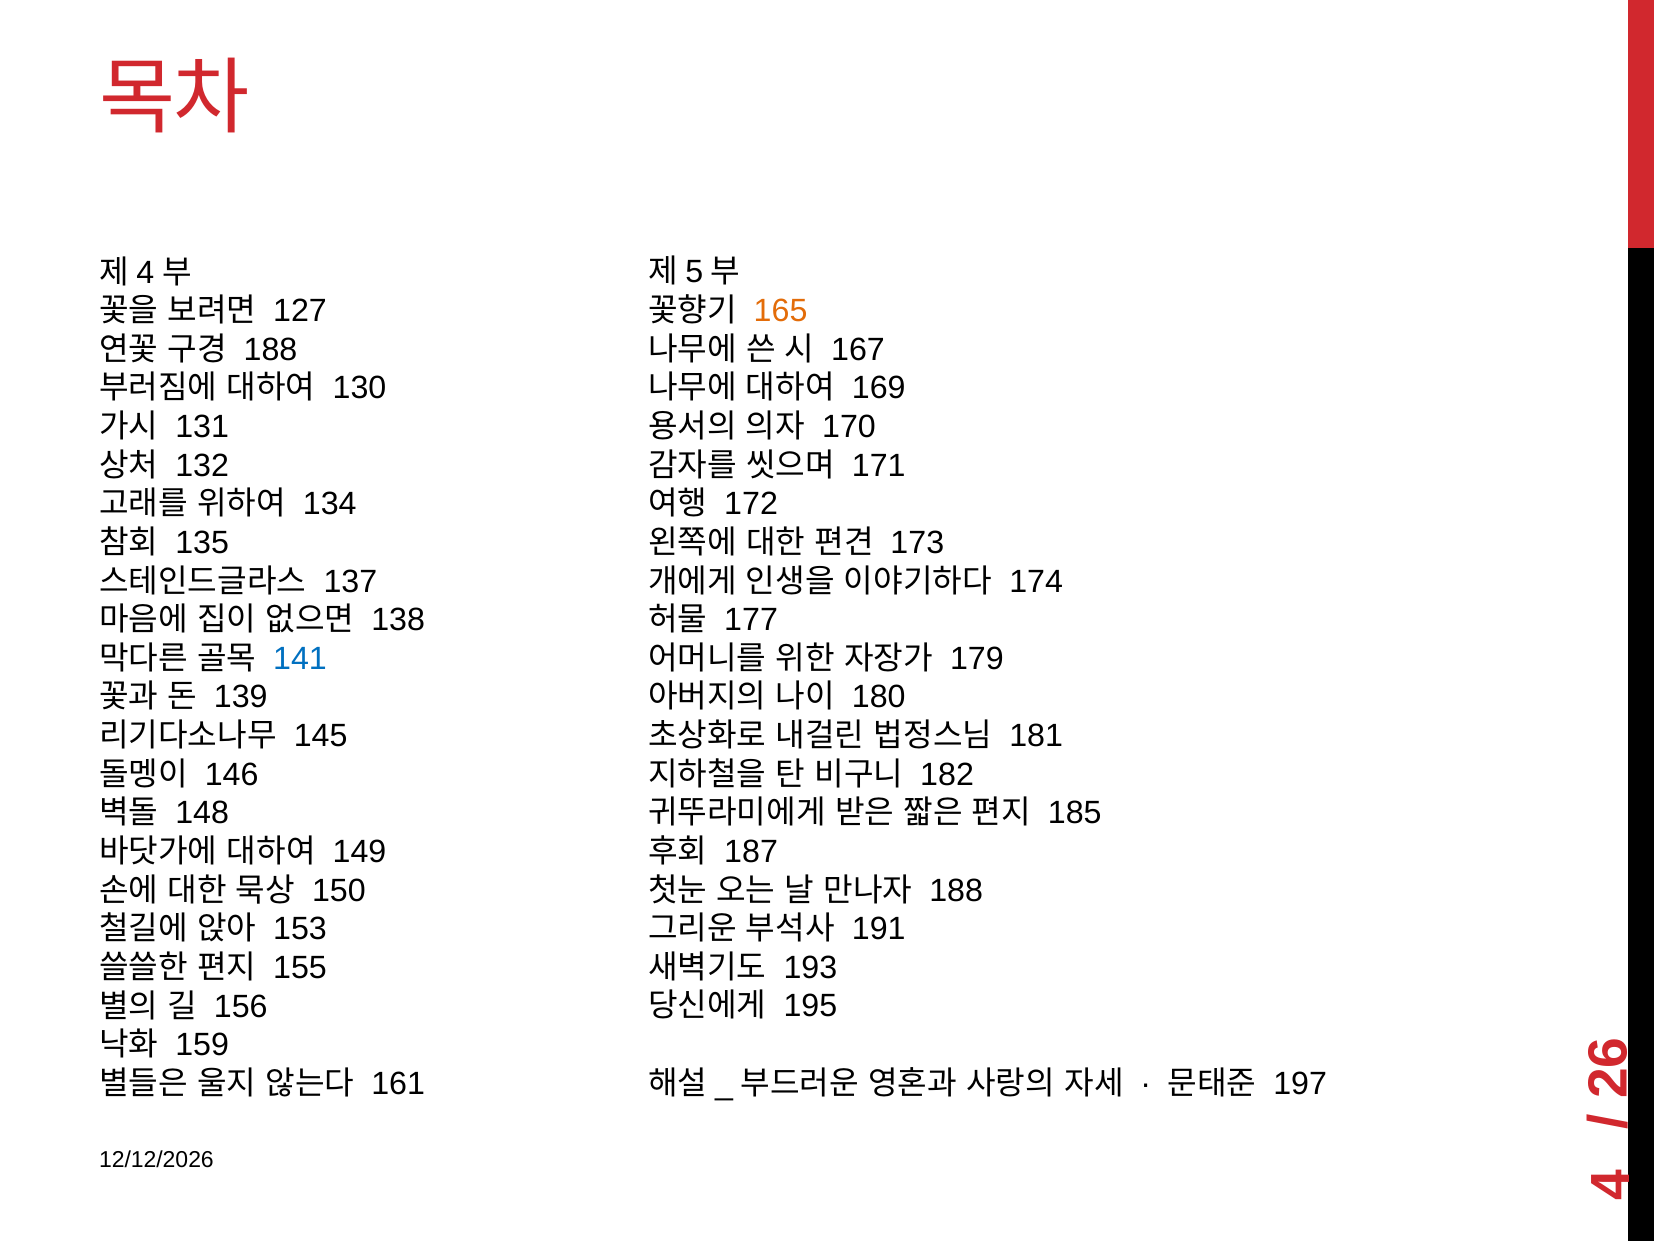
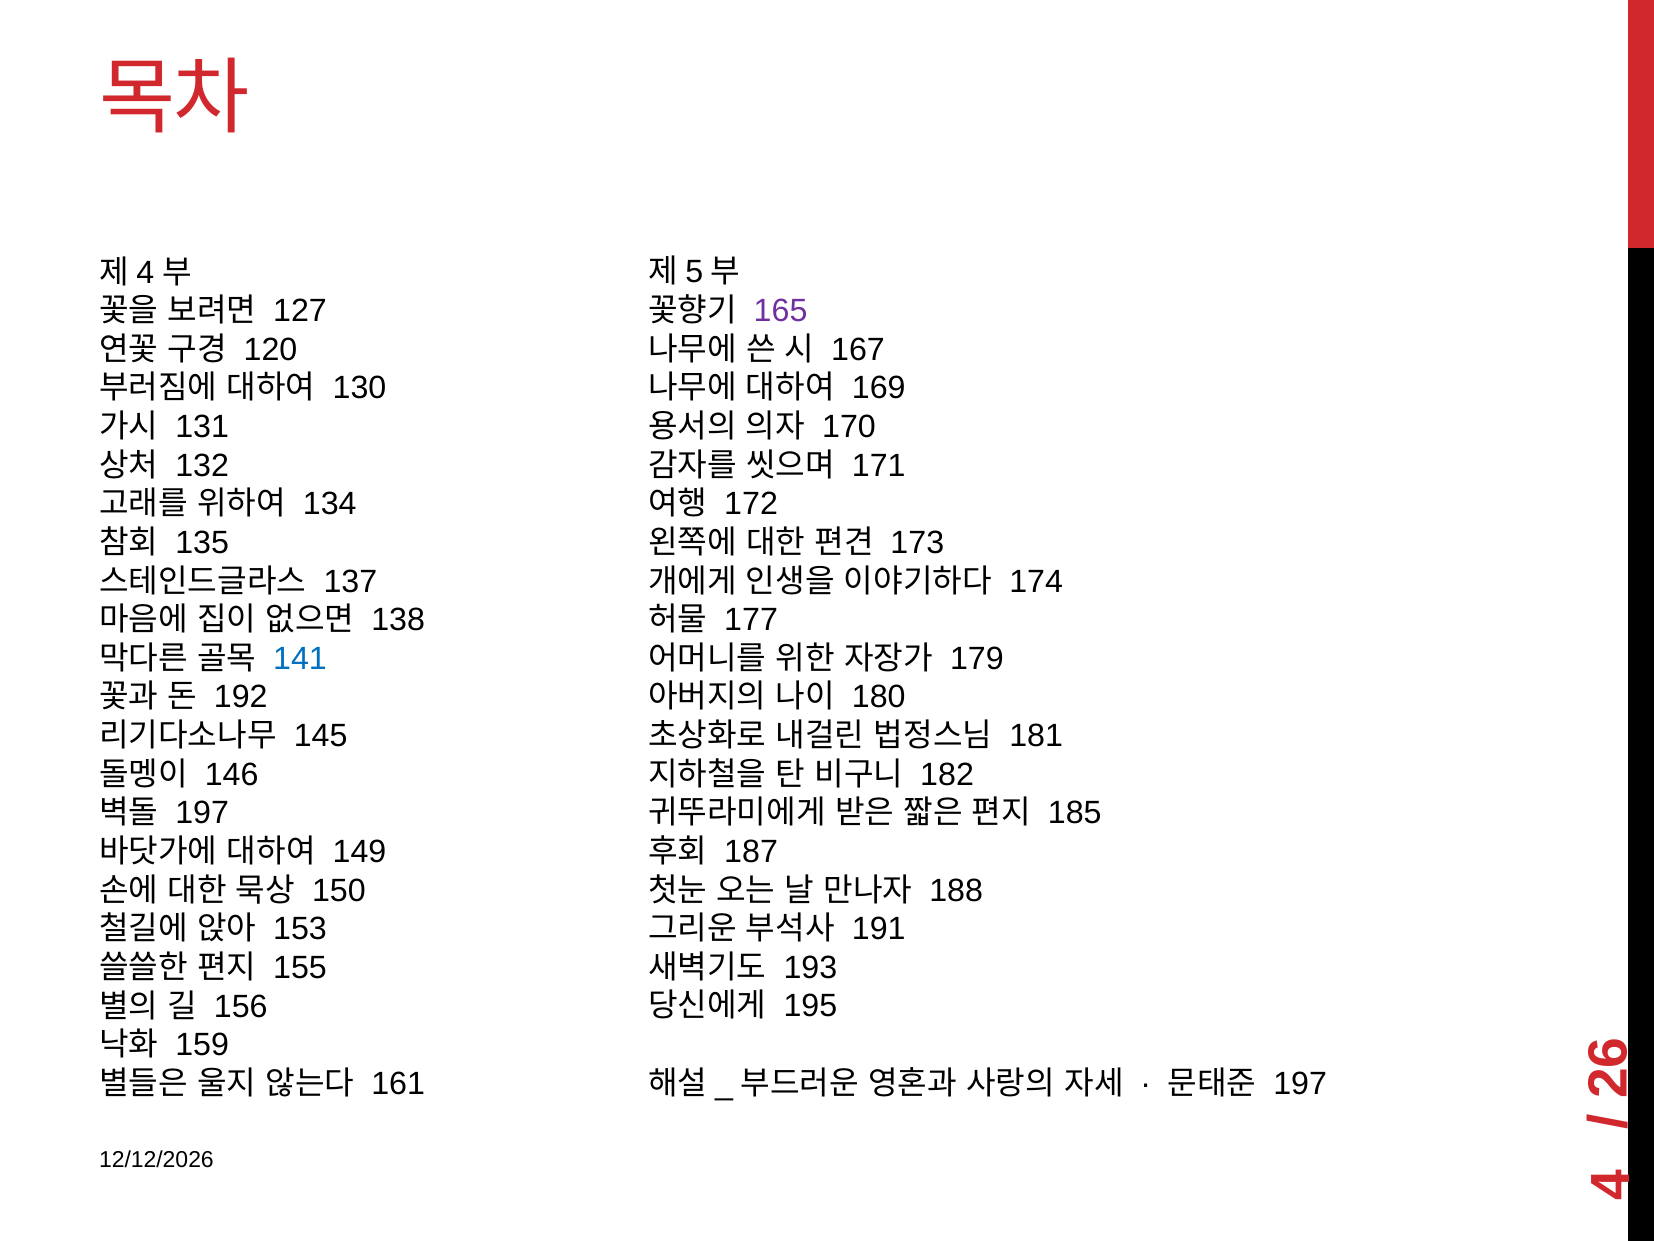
165 colour: orange -> purple (781, 311)
188: 188 -> 120 (270, 350)
139: 139 -> 192 (241, 697)
148: 148 -> 197 (202, 813)
